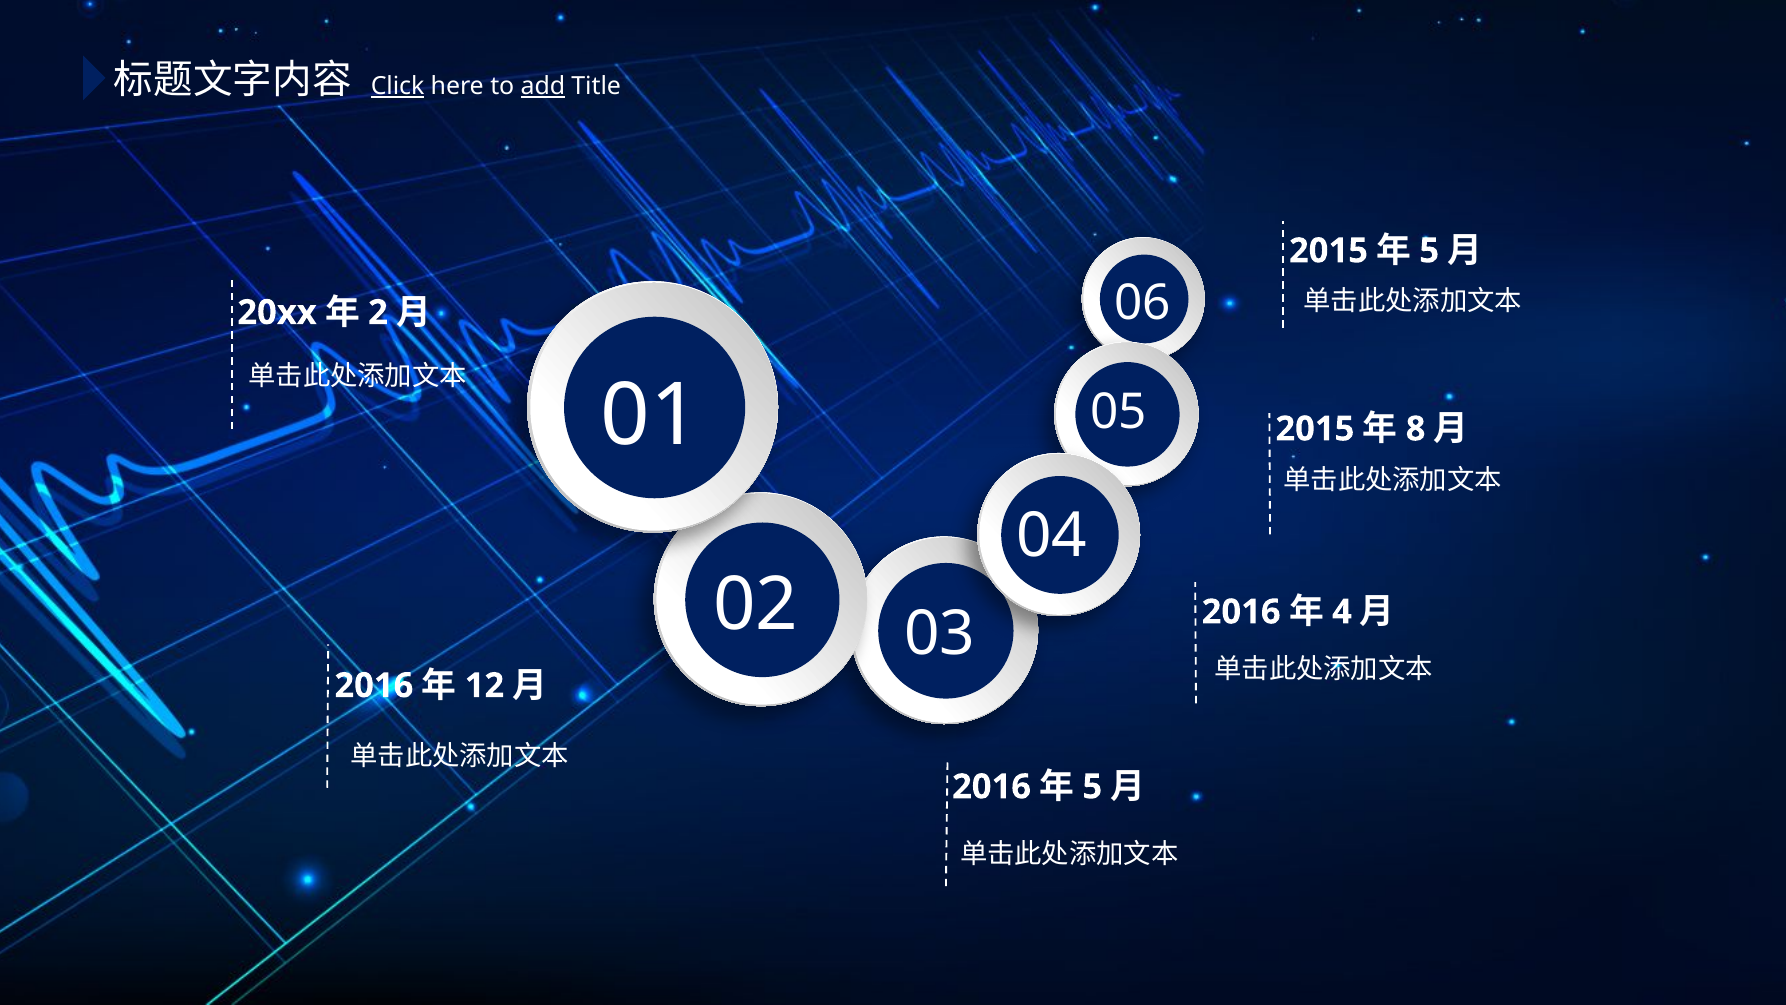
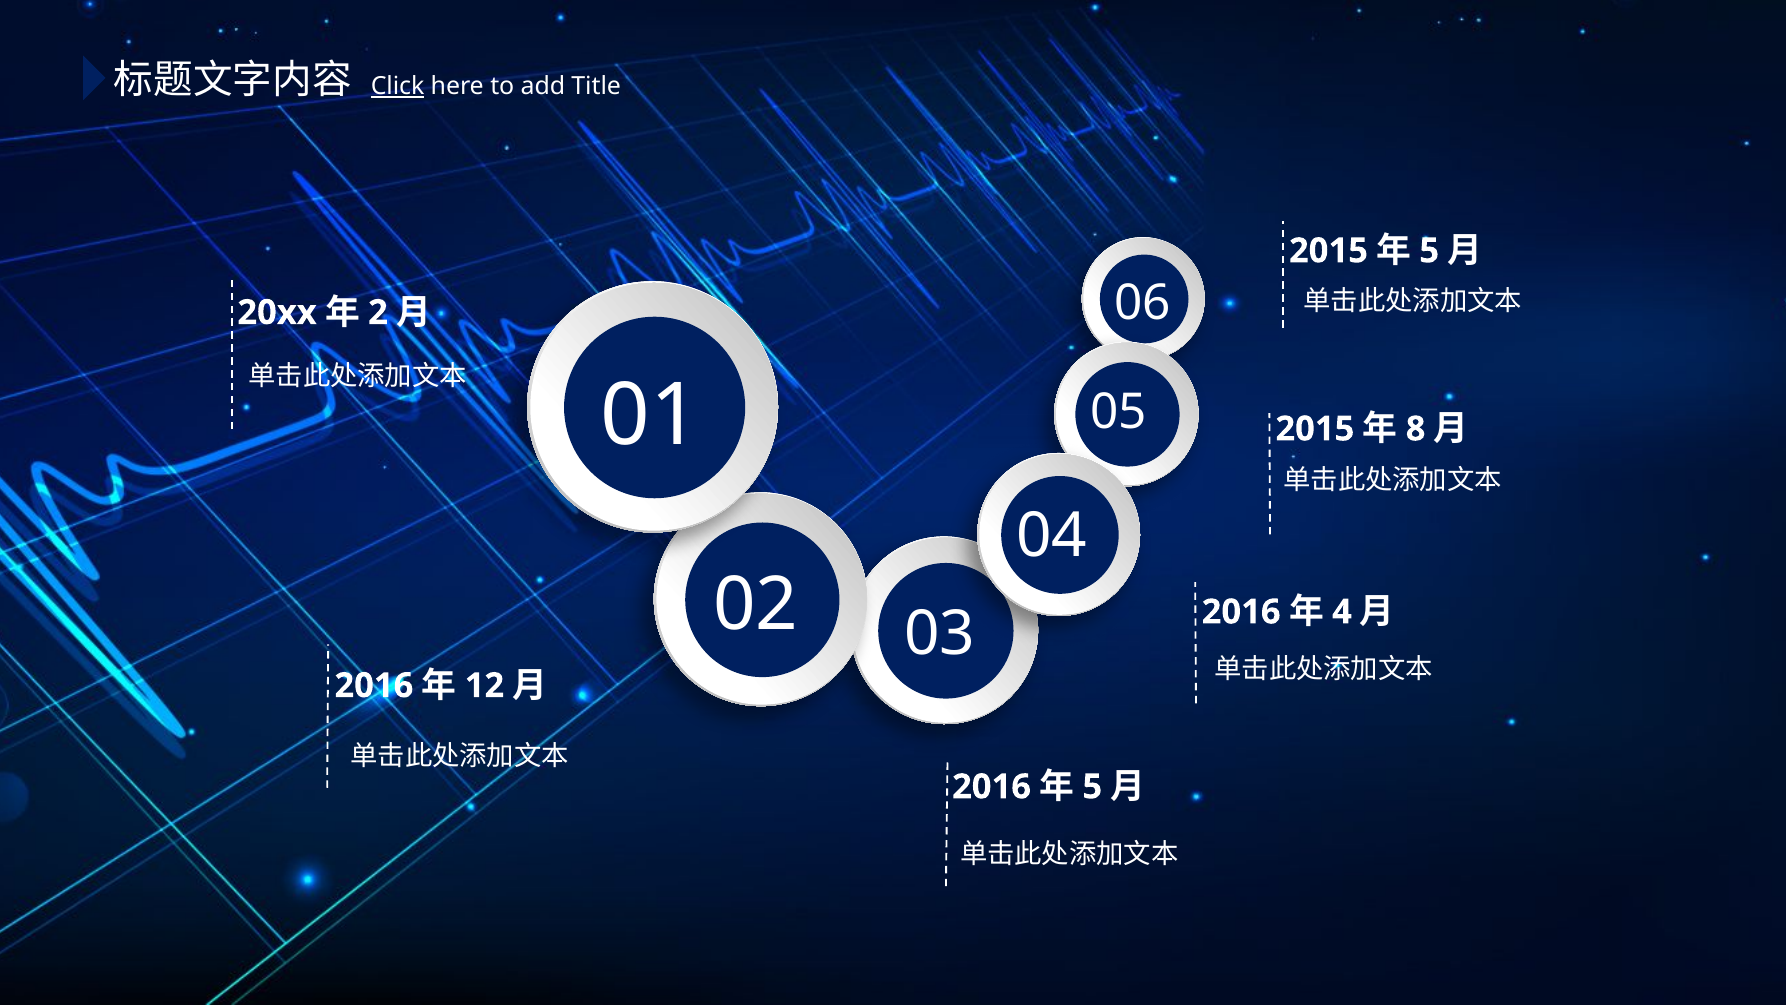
add underline: present -> none (543, 86)
